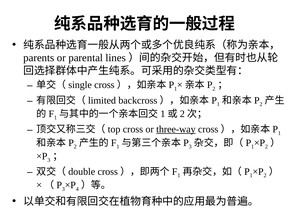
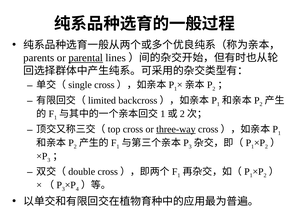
parental underline: none -> present (86, 58)
